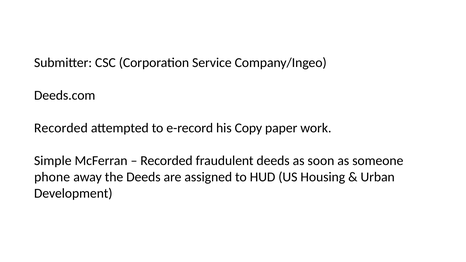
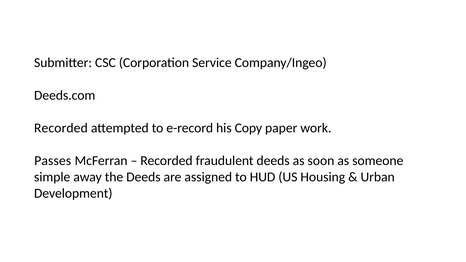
Simple: Simple -> Passes (53, 161)
phone: phone -> simple (52, 177)
